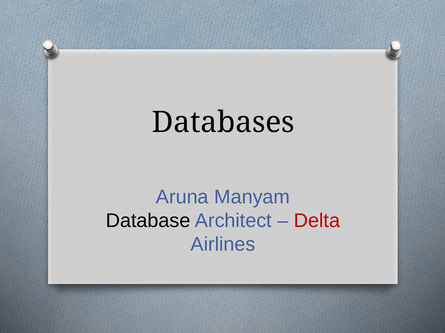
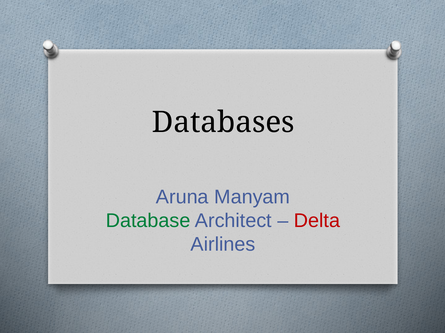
Database colour: black -> green (148, 221)
